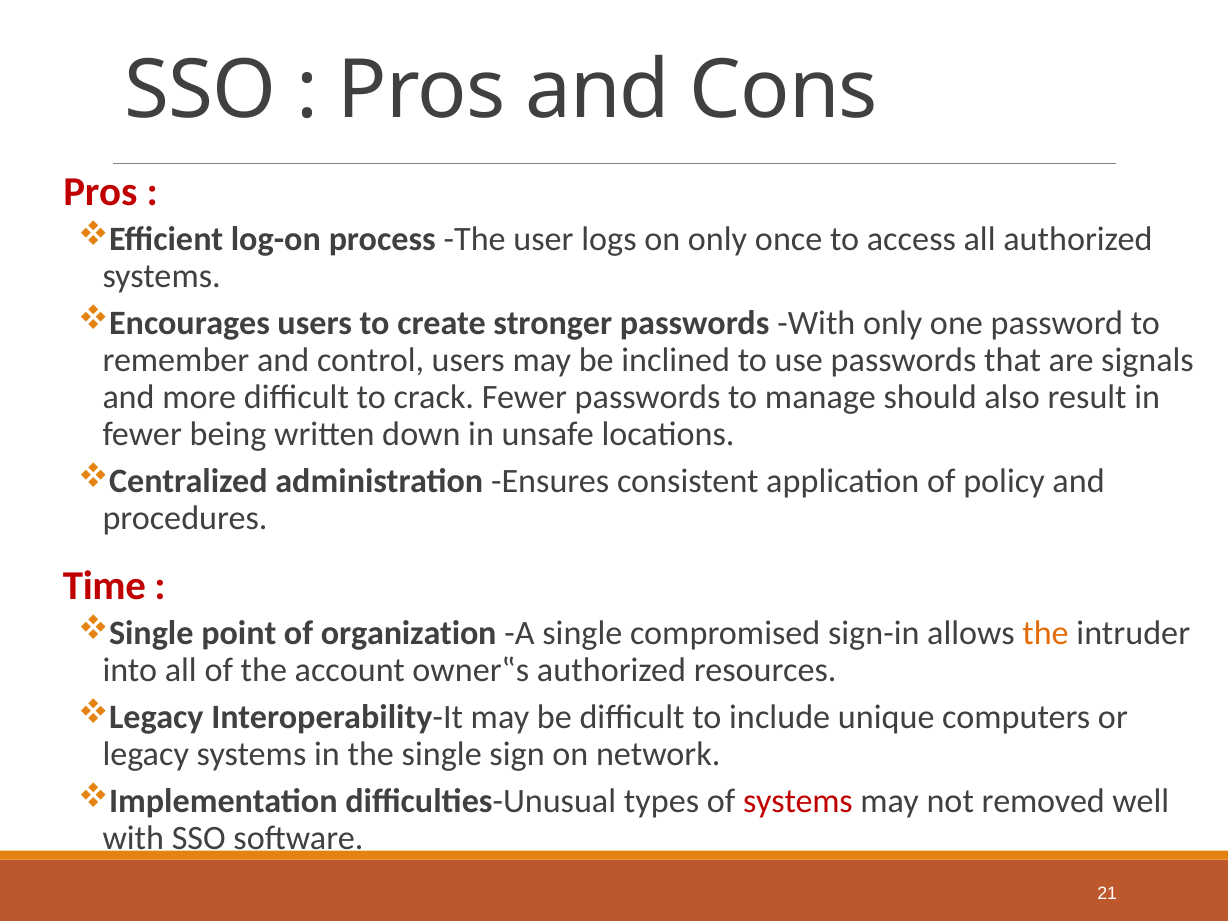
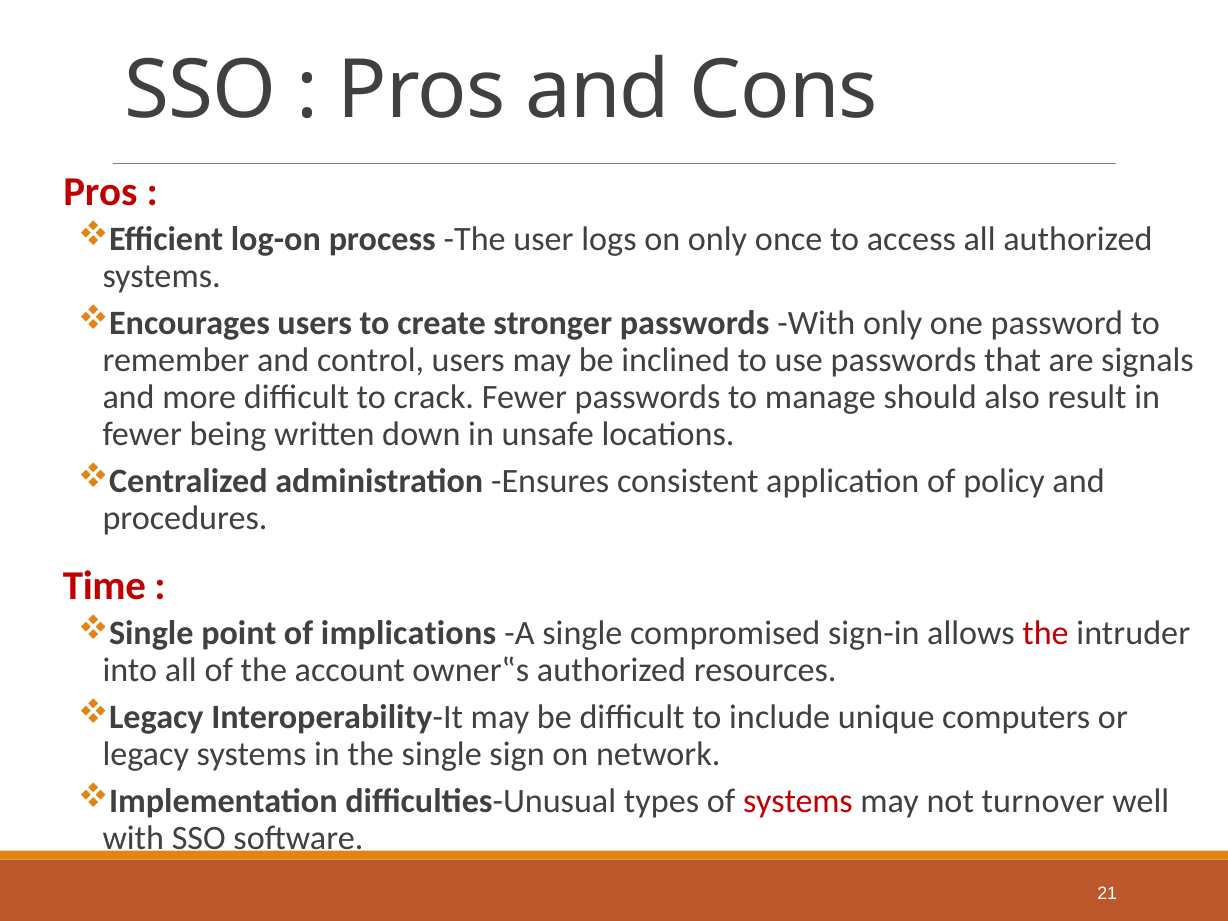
organization: organization -> implications (409, 633)
the colour: orange -> red (1046, 633)
removed: removed -> turnover (1043, 801)
